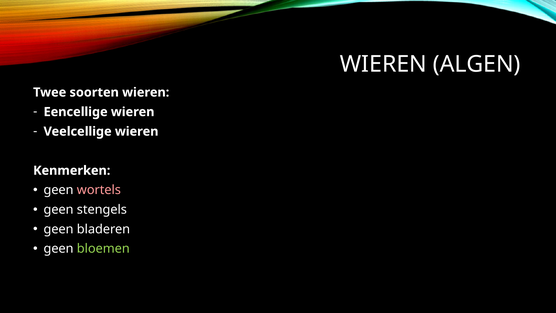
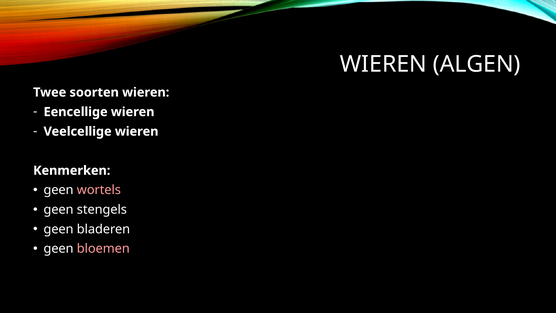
bloemen colour: light green -> pink (103, 249)
